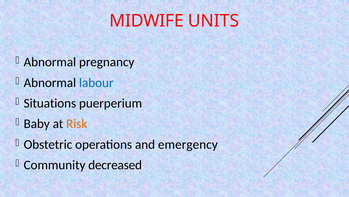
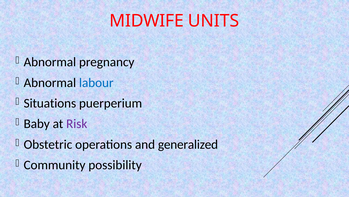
Risk colour: orange -> purple (77, 123)
emergency: emergency -> generalized (188, 144)
decreased: decreased -> possibility (115, 164)
